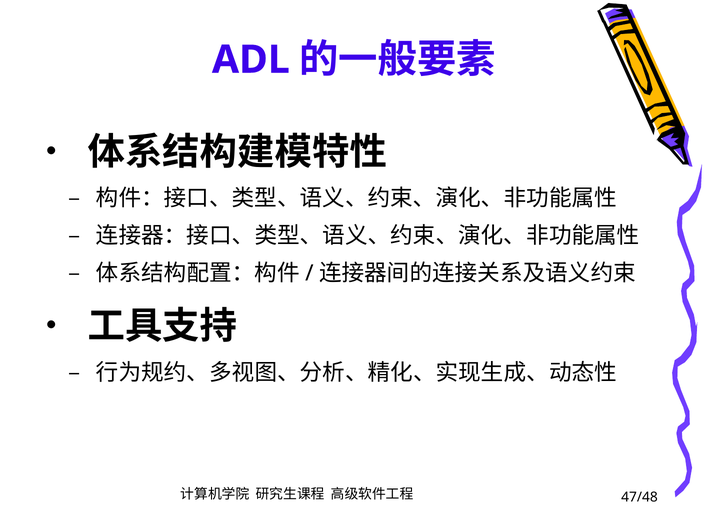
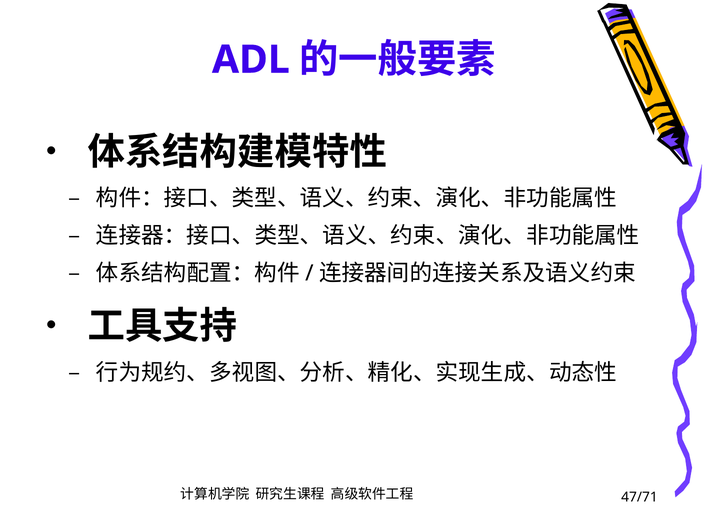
47/48: 47/48 -> 47/71 (640, 497)
